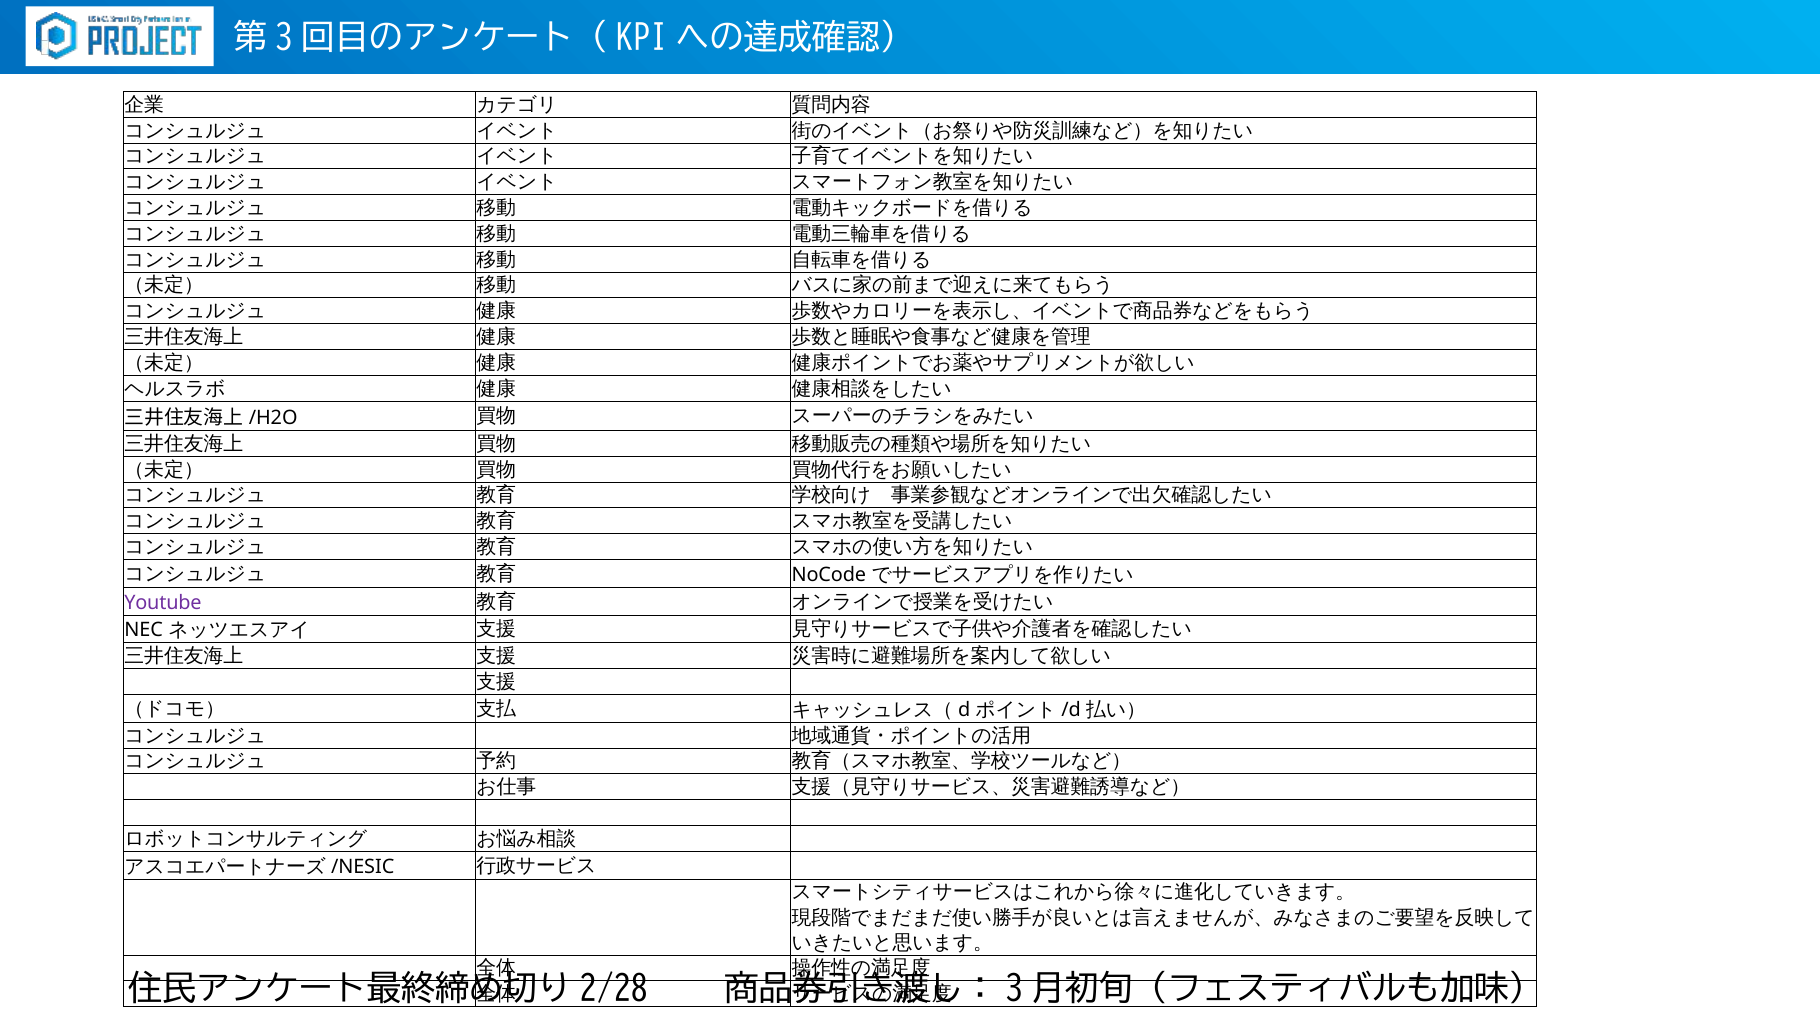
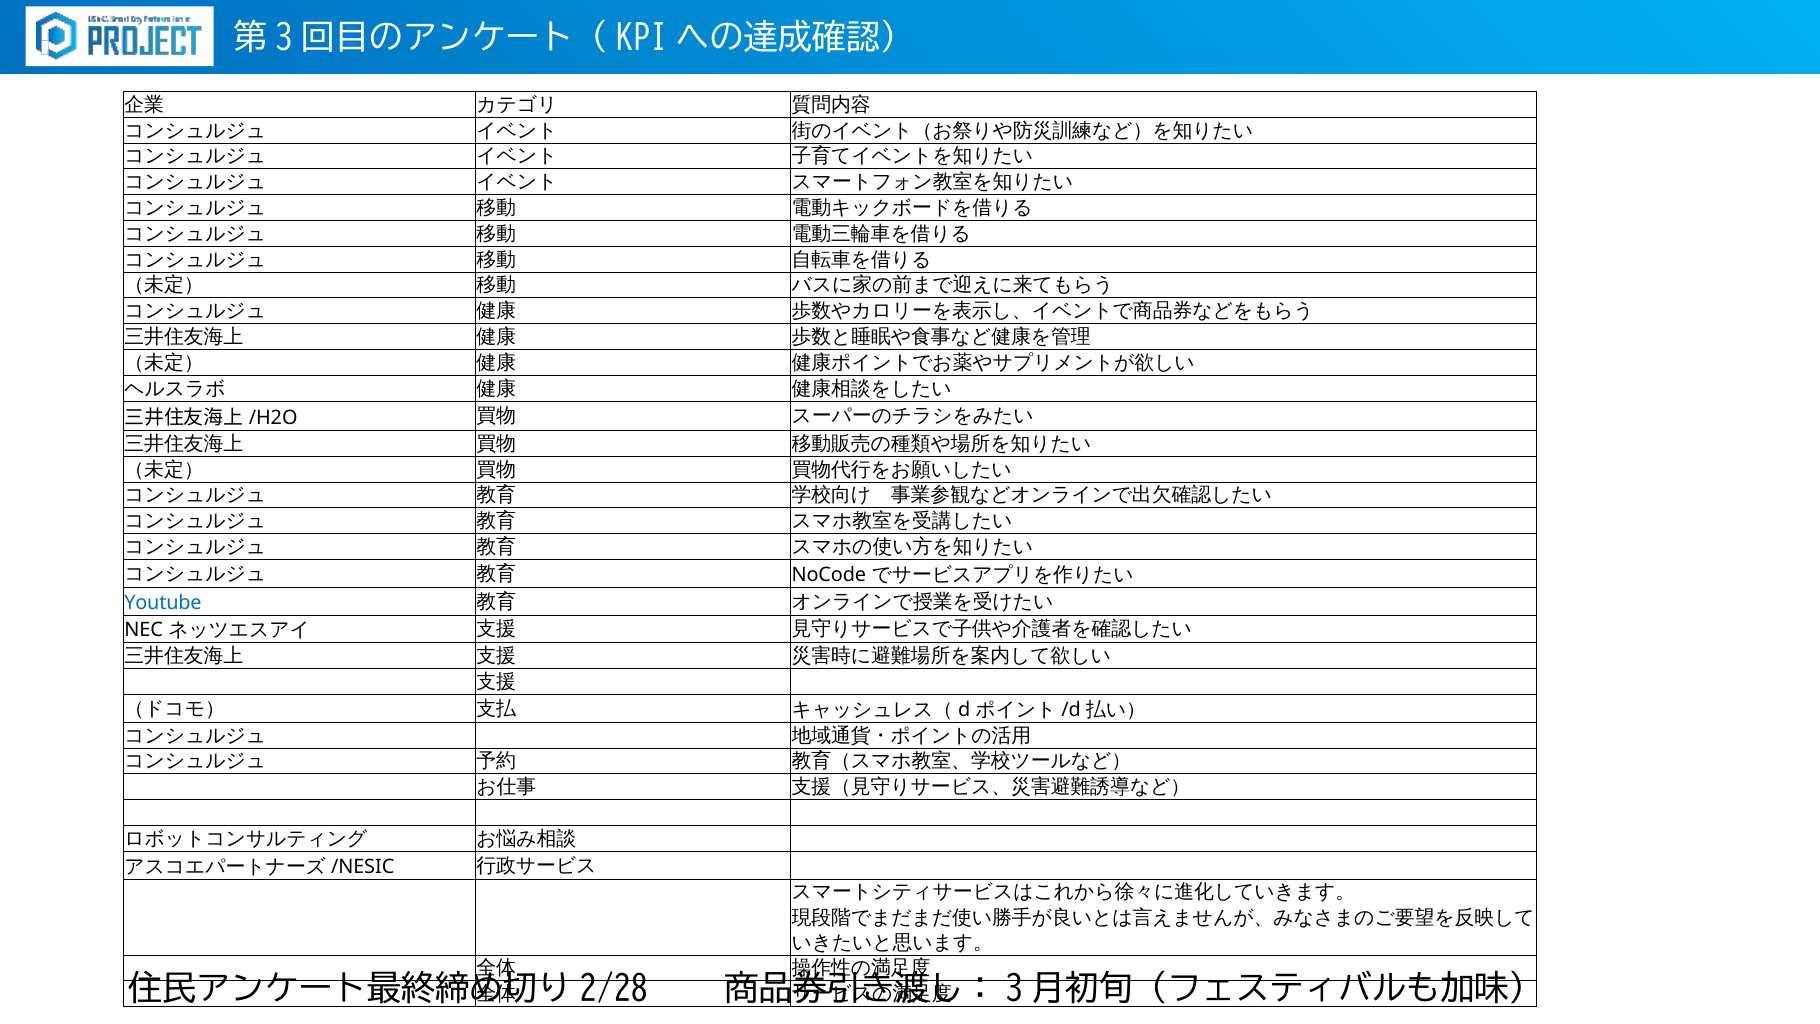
Youtube colour: purple -> blue (163, 603)
